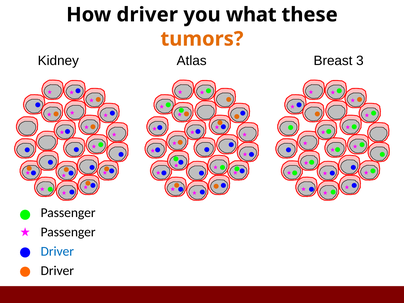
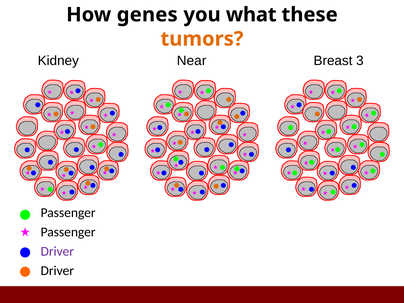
How driver: driver -> genes (147, 15)
Atlas: Atlas -> Near (192, 61)
Driver colour: blue -> purple (57, 251)
